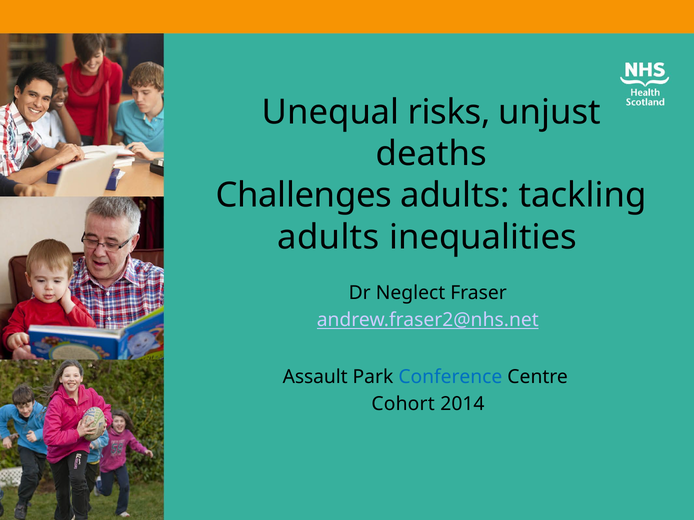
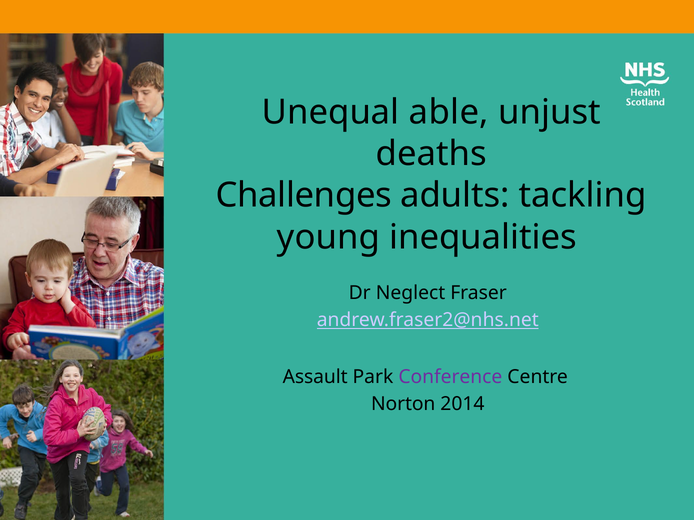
risks: risks -> able (449, 112)
adults: adults -> young (328, 237)
Conference colour: blue -> purple (450, 377)
Cohort: Cohort -> Norton (403, 404)
